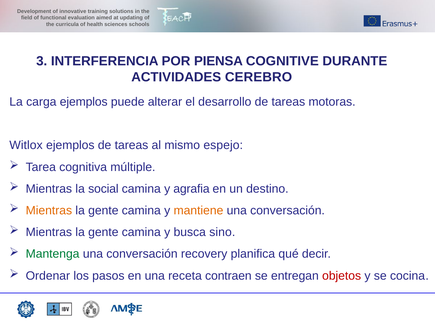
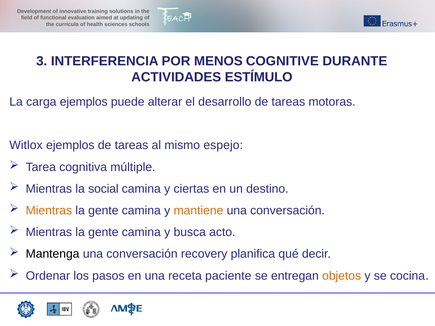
PIENSA: PIENSA -> MENOS (218, 61)
CEREBRO: CEREBRO -> ESTÍMULO (259, 77)
agrafia: agrafia -> ciertas (191, 189)
sino: sino -> acto (222, 232)
Mantenga colour: green -> black (53, 254)
contraen: contraen -> paciente (228, 276)
objetos colour: red -> orange (342, 276)
